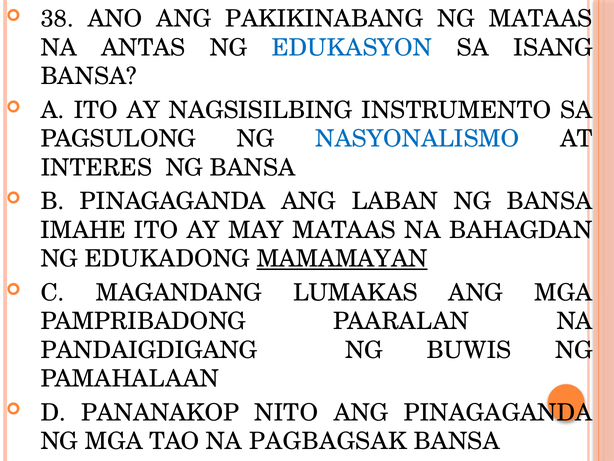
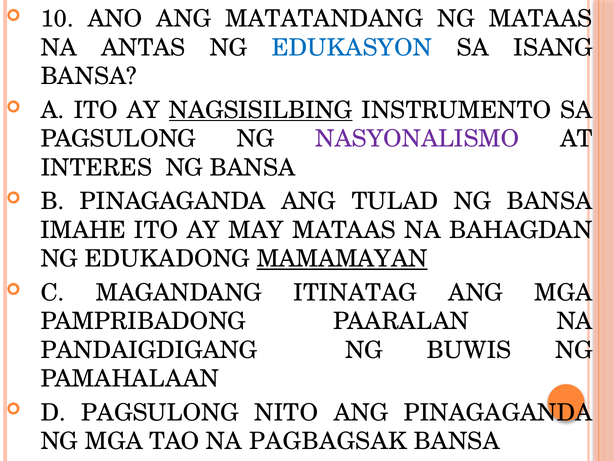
38: 38 -> 10 (57, 19)
PAKIKINABANG: PAKIKINABANG -> MATATANDANG (324, 19)
NAGSISILBING underline: none -> present (261, 110)
NASYONALISMO colour: blue -> purple (417, 139)
LABAN: LABAN -> TULAD (395, 201)
LUMAKAS: LUMAKAS -> ITINATAG (355, 292)
D PANANAKOP: PANANAKOP -> PAGSULONG (160, 412)
